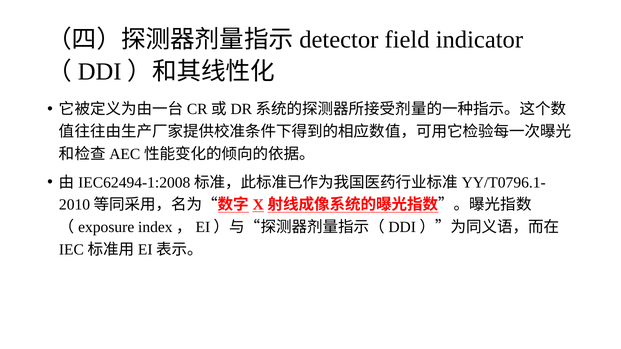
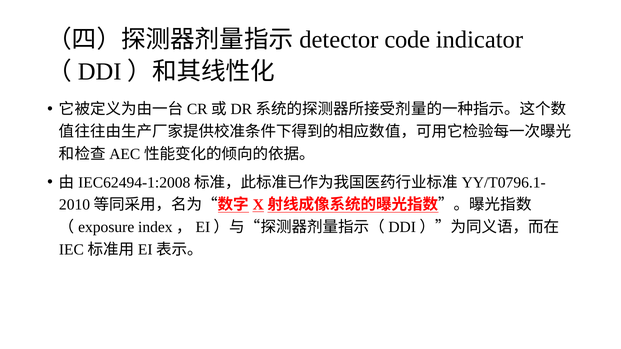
field: field -> code (407, 40)
